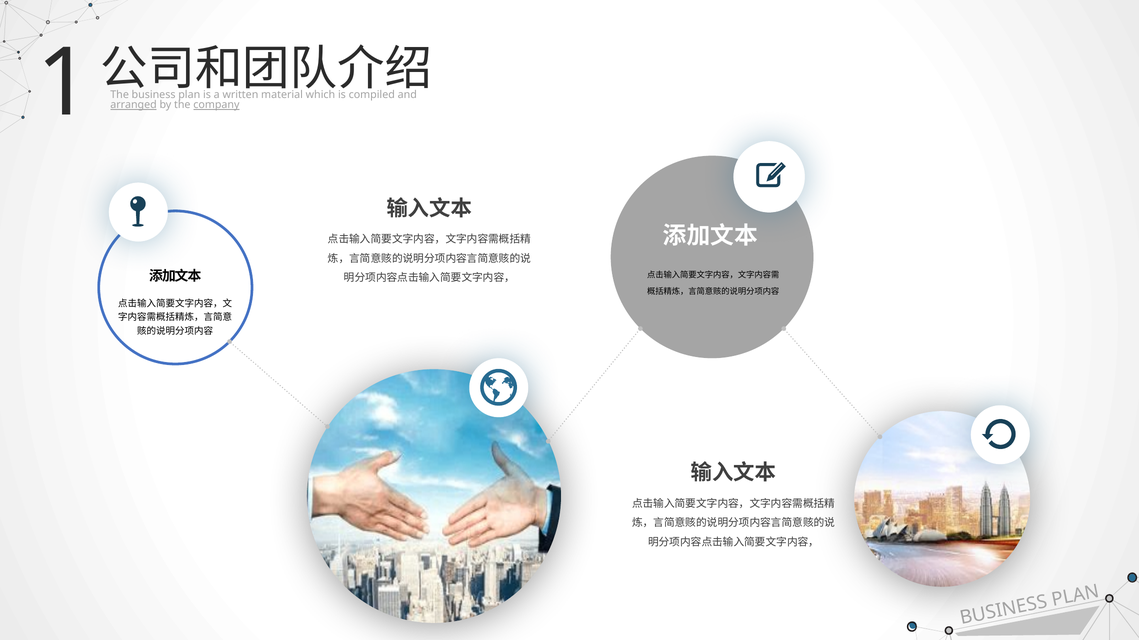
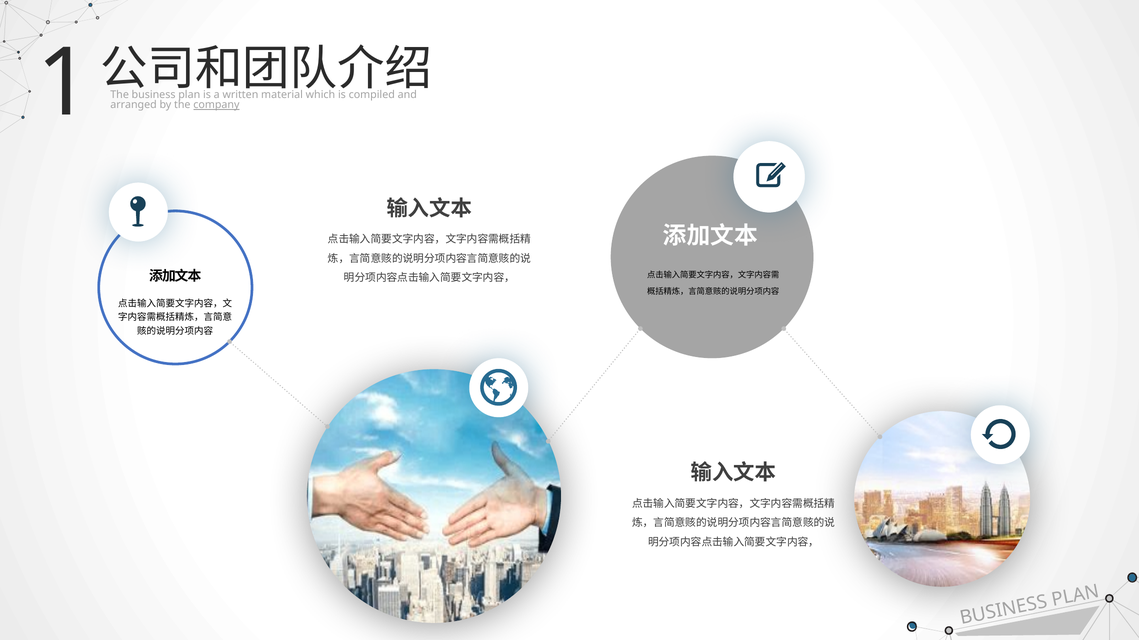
arranged underline: present -> none (134, 105)
